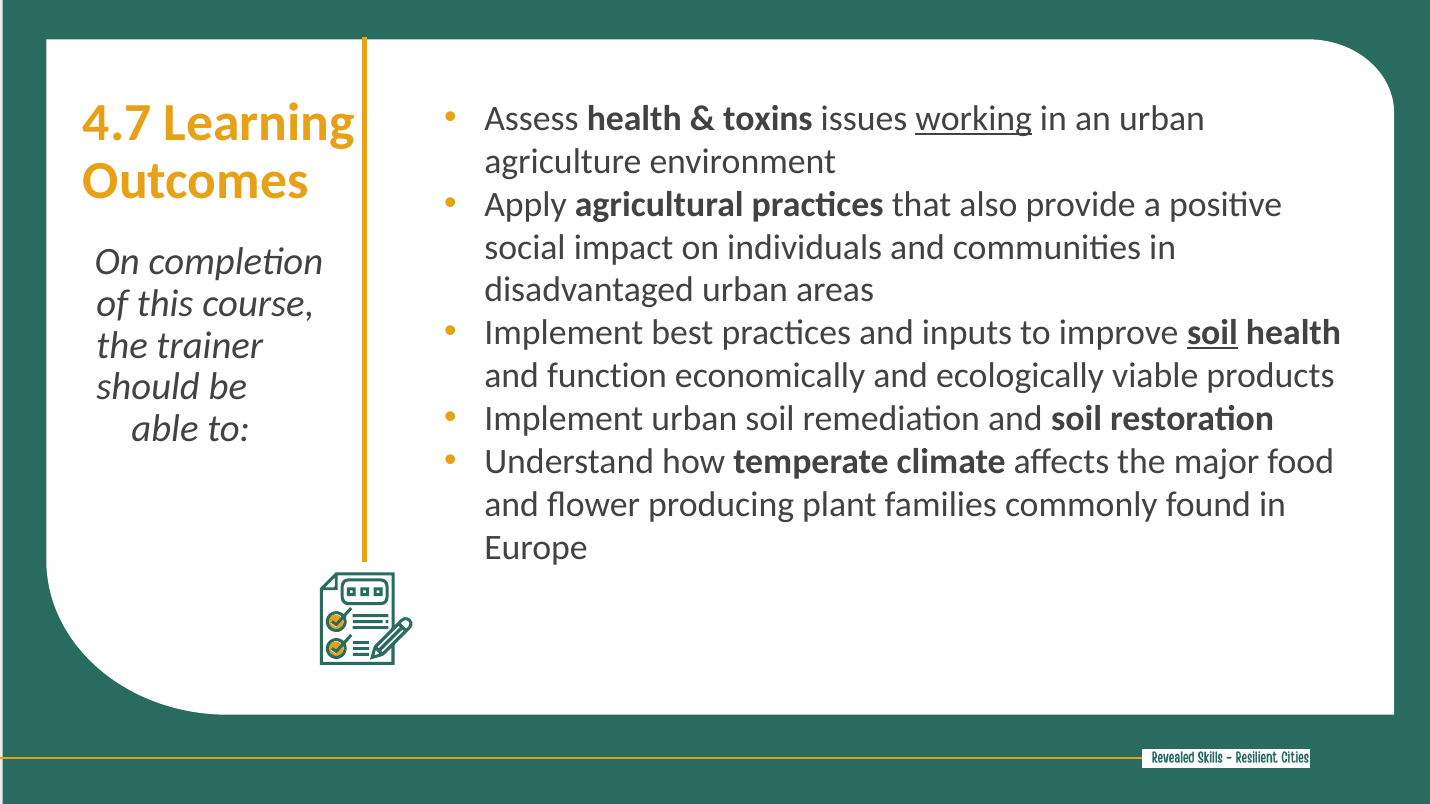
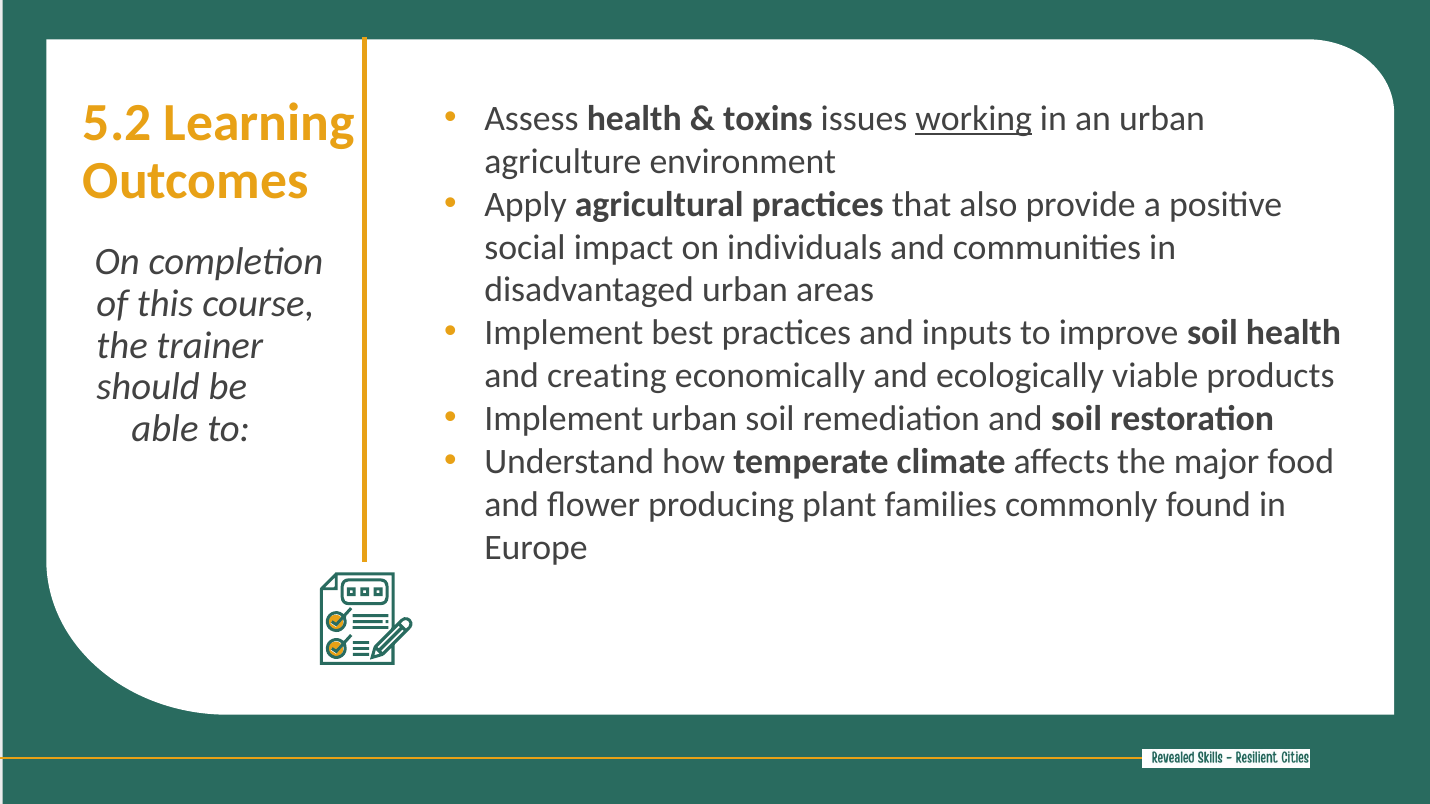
4.7: 4.7 -> 5.2 (117, 123)
soil underline: present -> none (1212, 333)
function: function -> creating (607, 376)
